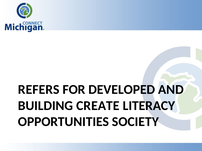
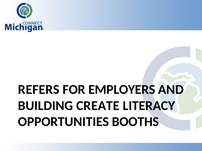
DEVELOPED: DEVELOPED -> EMPLOYERS (122, 90)
SOCIETY: SOCIETY -> BOOTHS (135, 122)
